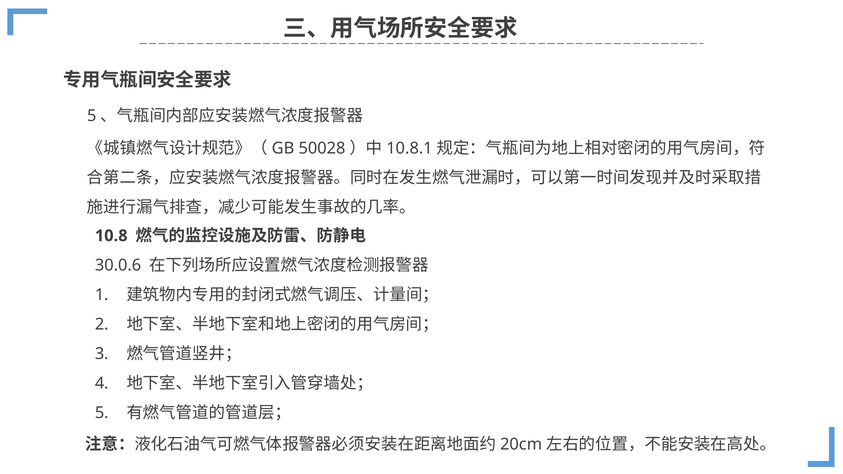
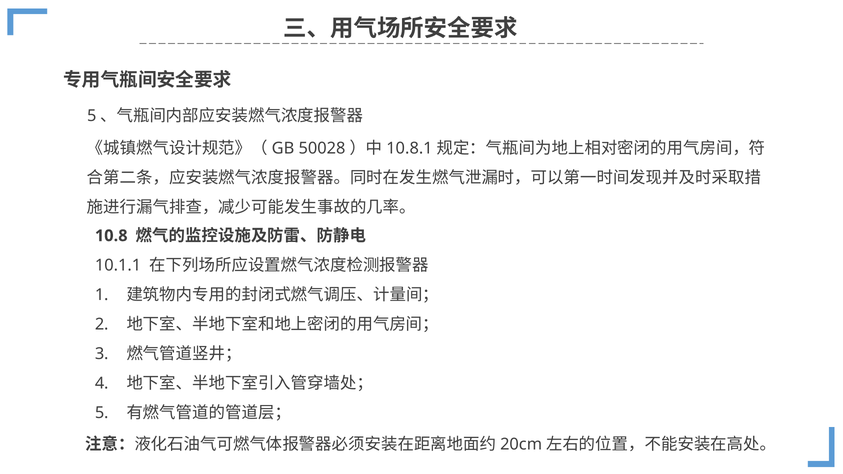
30.0.6: 30.0.6 -> 10.1.1 (118, 265)
